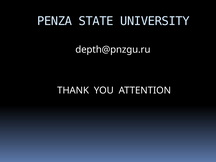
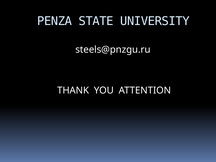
depth@pnzgu.ru: depth@pnzgu.ru -> steels@pnzgu.ru (113, 50)
